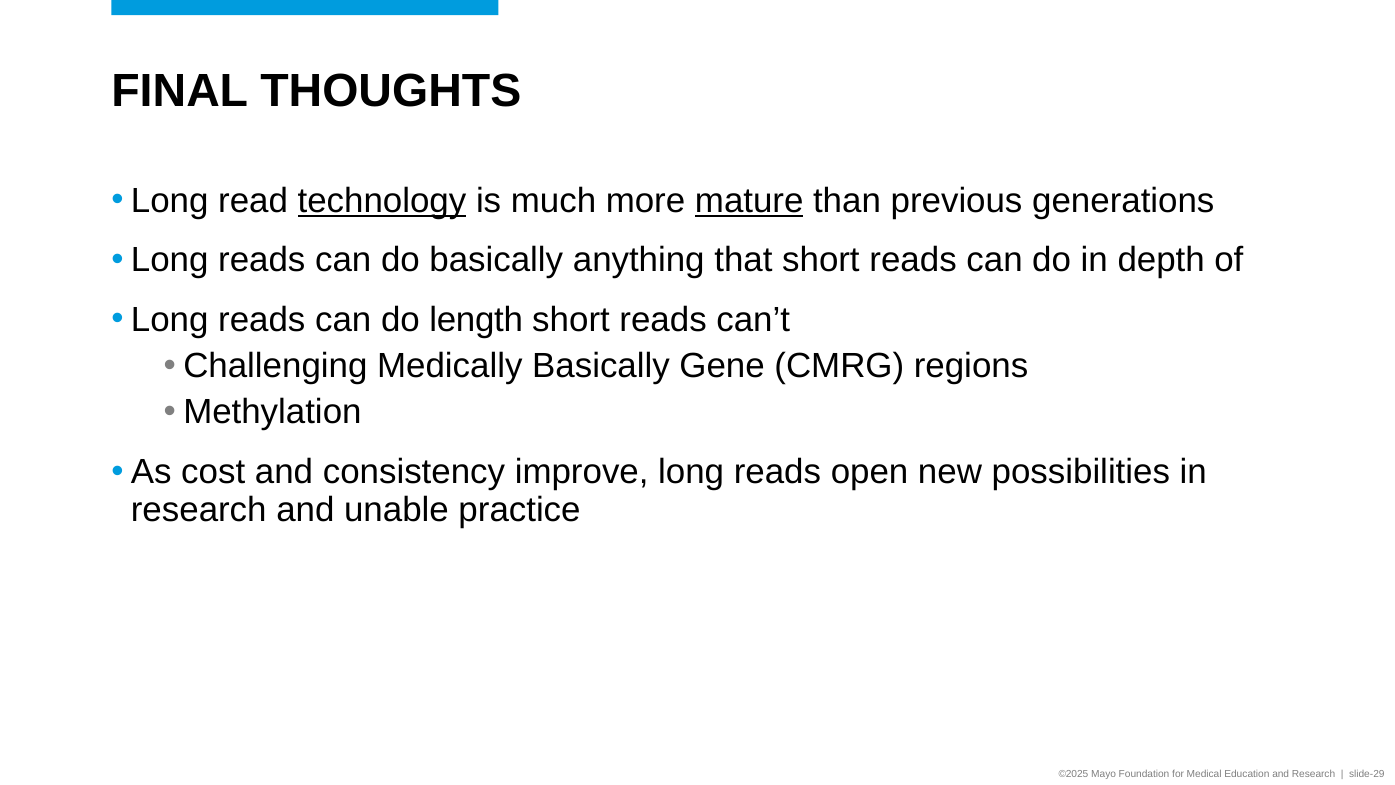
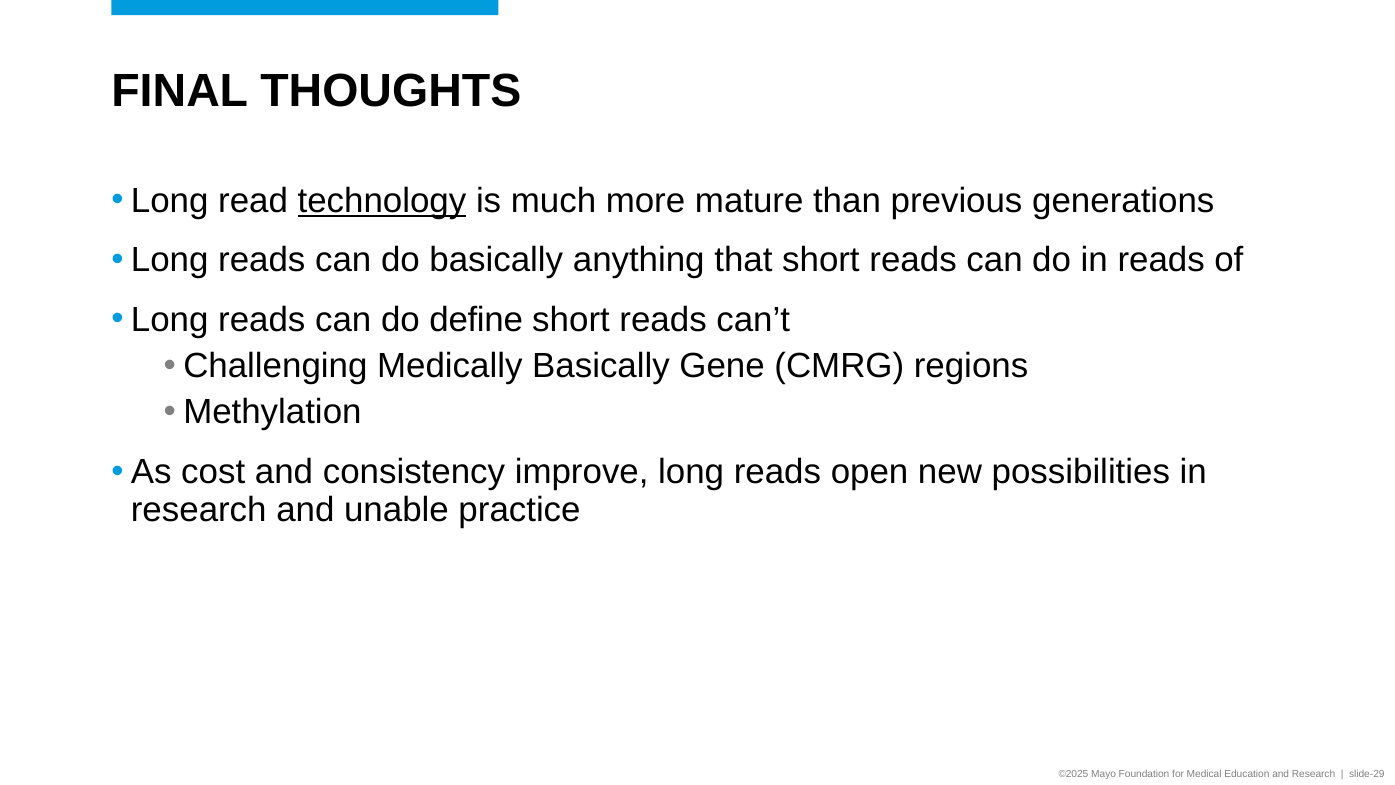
mature underline: present -> none (749, 201)
in depth: depth -> reads (1161, 260)
length: length -> define (476, 320)
